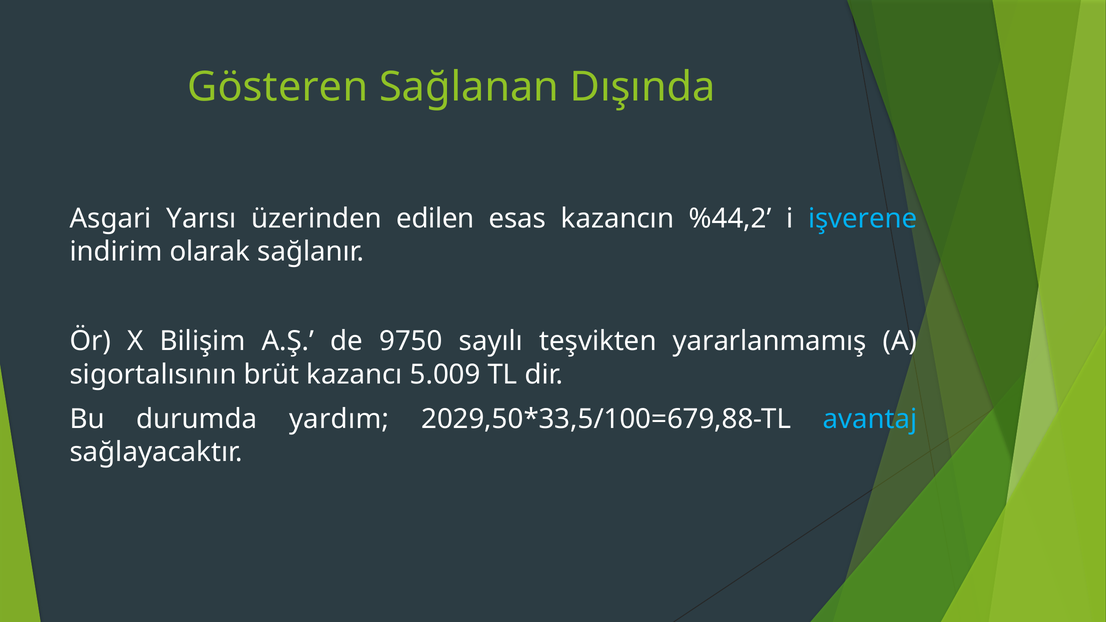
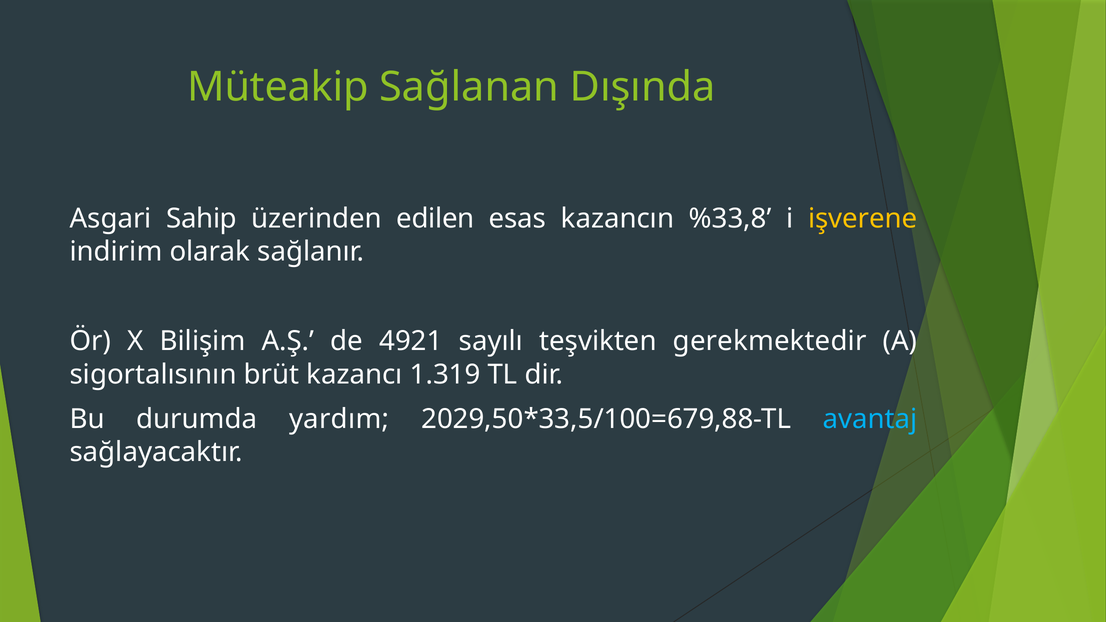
Gösteren: Gösteren -> Müteakip (278, 87)
Yarısı: Yarısı -> Sahip (202, 219)
%44,2: %44,2 -> %33,8 (730, 219)
işverene colour: light blue -> yellow (863, 219)
9750: 9750 -> 4921 (411, 341)
yararlanmamış: yararlanmamış -> gerekmektedir (770, 341)
5.009: 5.009 -> 1.319 (445, 374)
